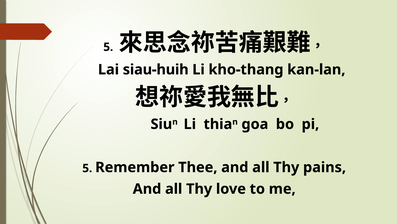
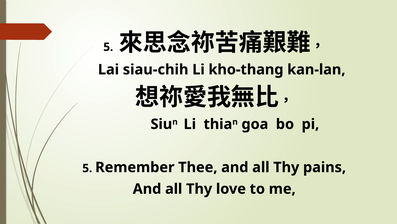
siau-huih: siau-huih -> siau-chih (156, 69)
